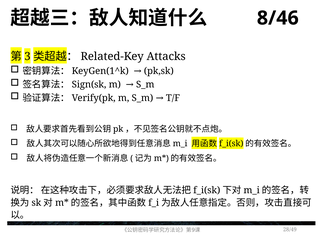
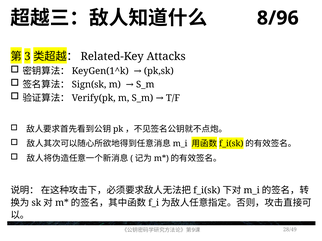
8/46: 8/46 -> 8/96 (278, 18)
